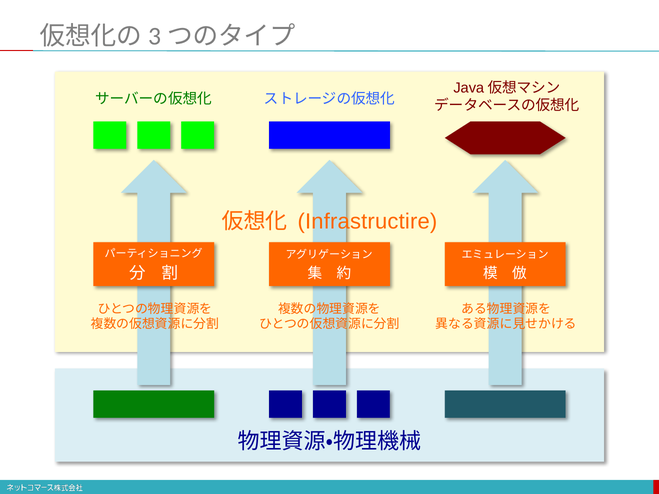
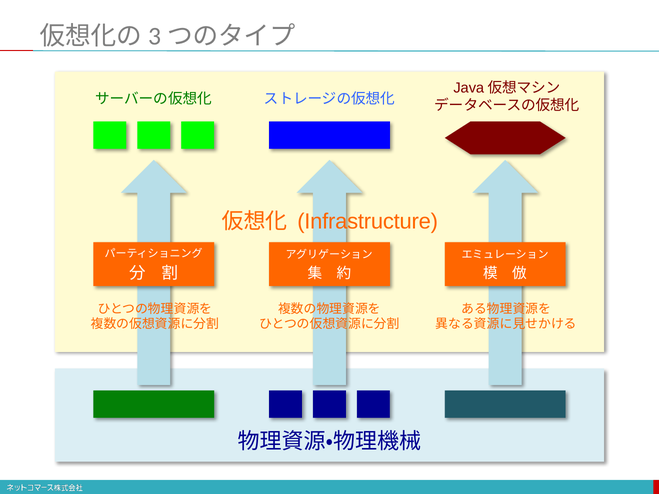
Infrastructire: Infrastructire -> Infrastructure (368, 222)
